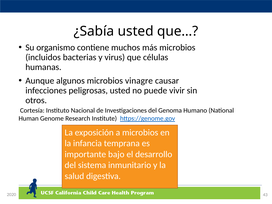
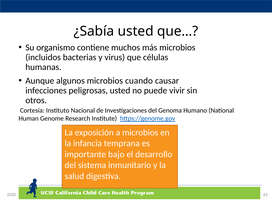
vinagre: vinagre -> cuando (139, 81)
